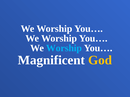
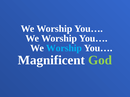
God colour: yellow -> light green (100, 60)
